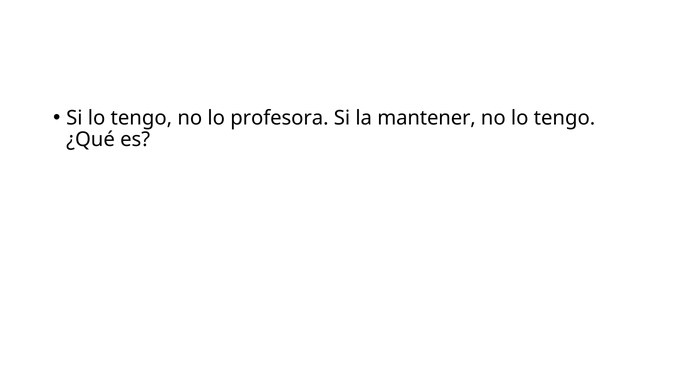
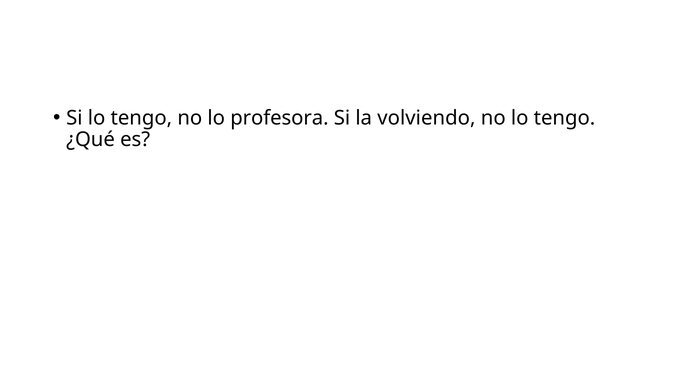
mantener: mantener -> volviendo (426, 118)
